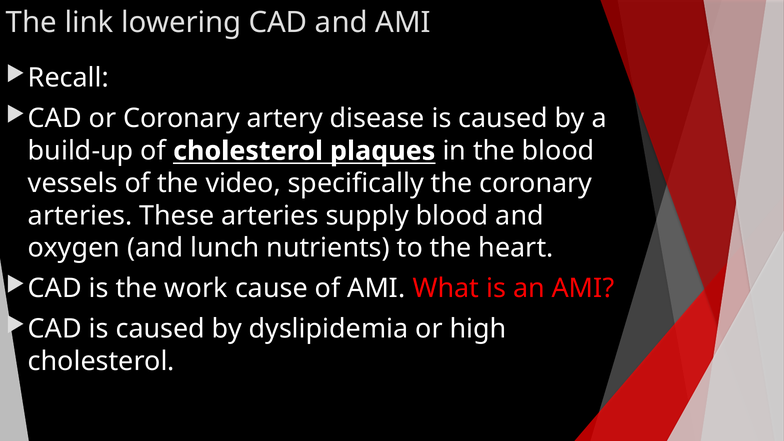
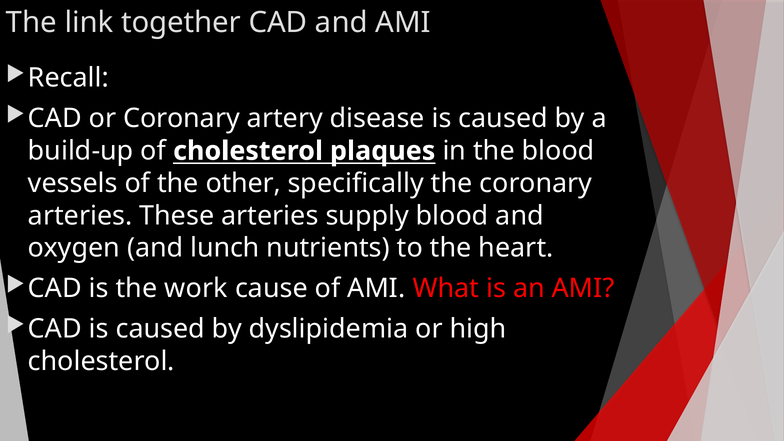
lowering: lowering -> together (181, 23)
video: video -> other (243, 183)
